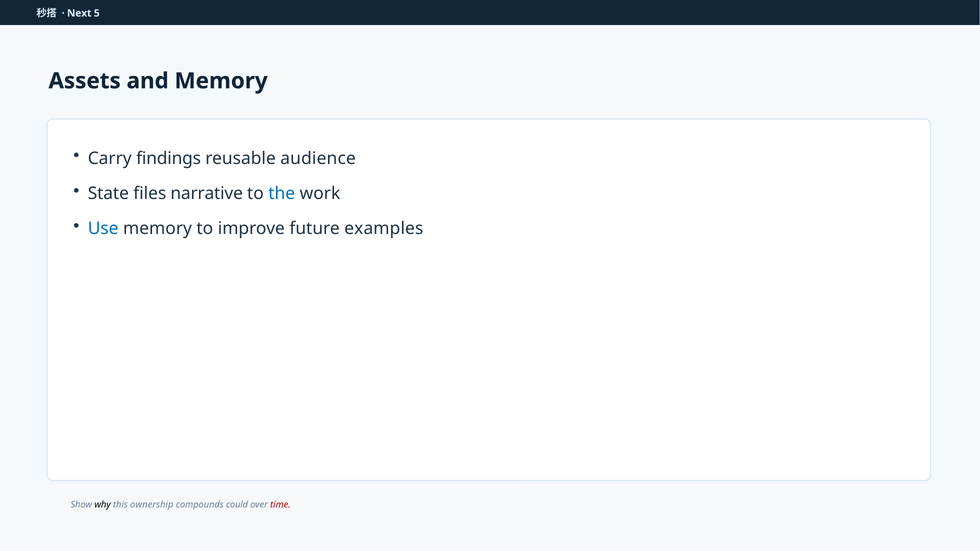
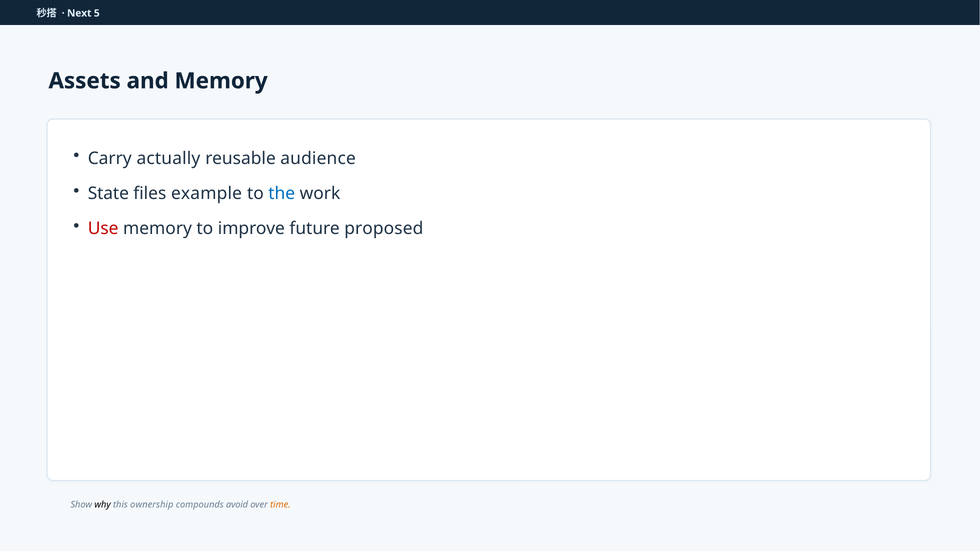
findings: findings -> actually (168, 159)
narrative: narrative -> example (206, 194)
Use colour: blue -> red (103, 229)
examples: examples -> proposed (384, 229)
could: could -> avoid (237, 505)
time colour: red -> orange (280, 505)
